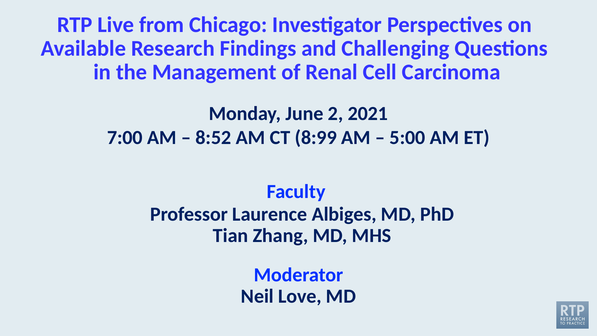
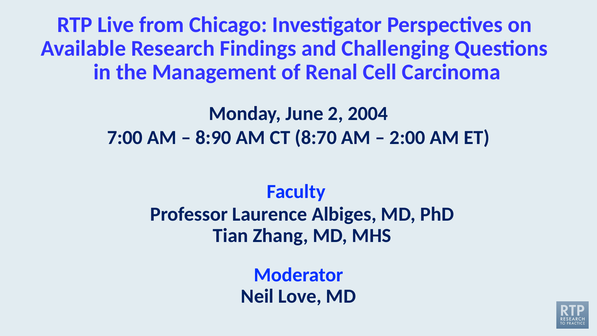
2021: 2021 -> 2004 (368, 114)
8:52: 8:52 -> 8:90 (213, 138)
8:99: 8:99 -> 8:70 (316, 138)
5:00: 5:00 -> 2:00 (407, 138)
